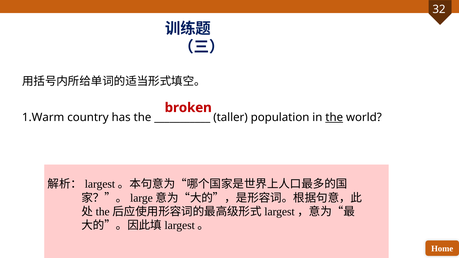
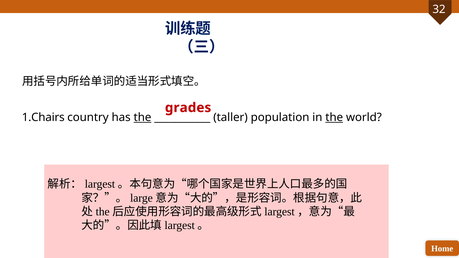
broken: broken -> grades (188, 108)
1.Warm: 1.Warm -> 1.Chairs (43, 117)
the underline: none -> present (142, 117)
